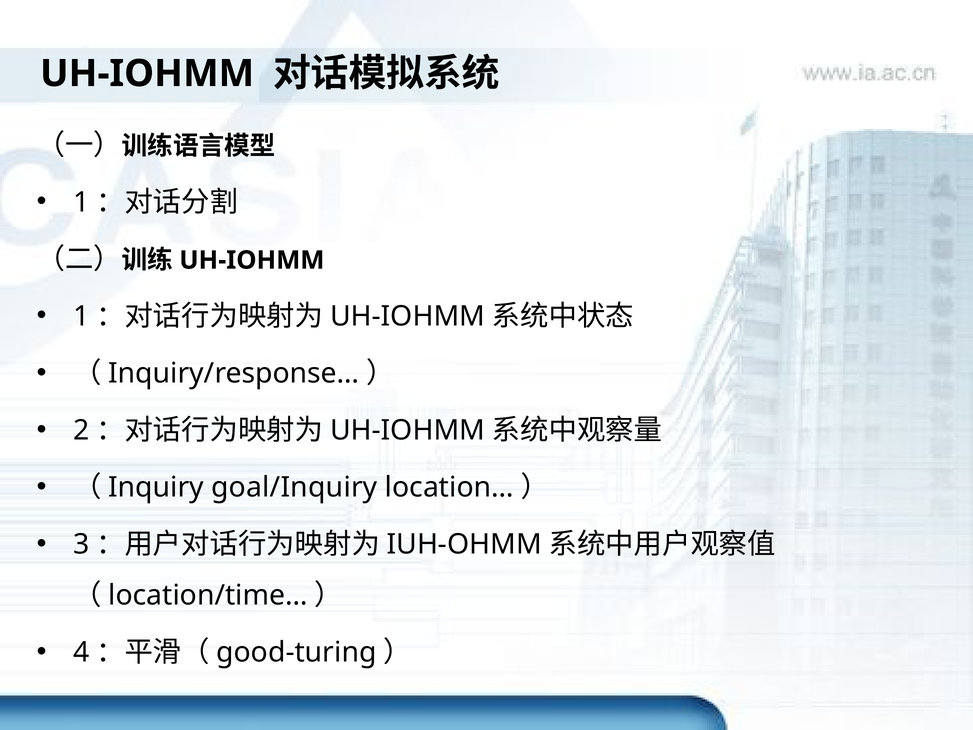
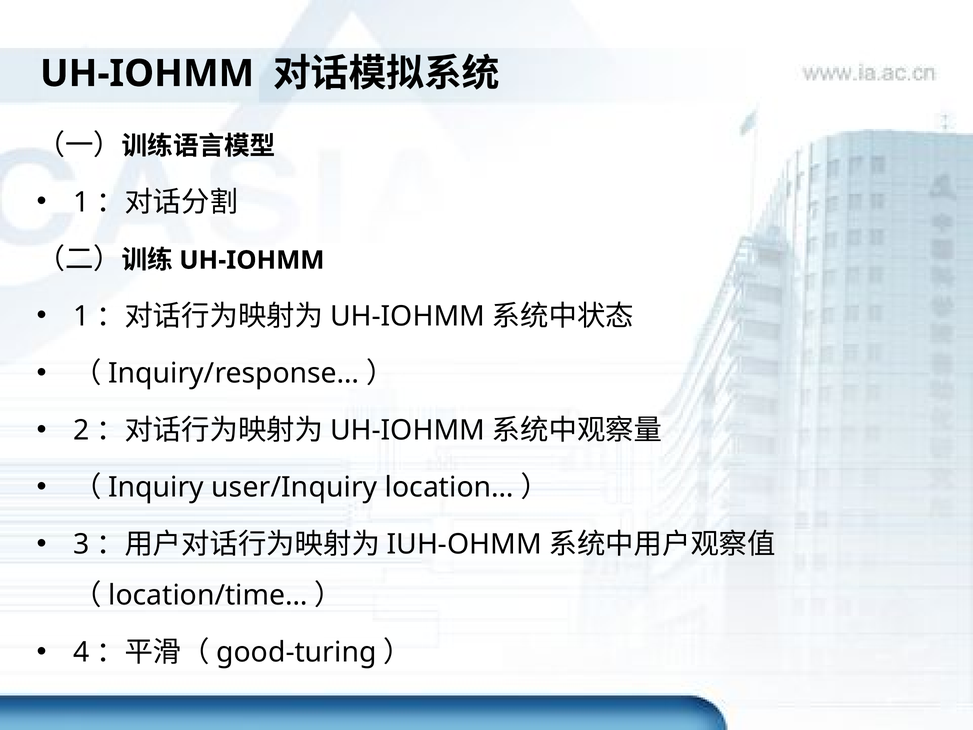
goal/Inquiry: goal/Inquiry -> user/Inquiry (294, 487)
